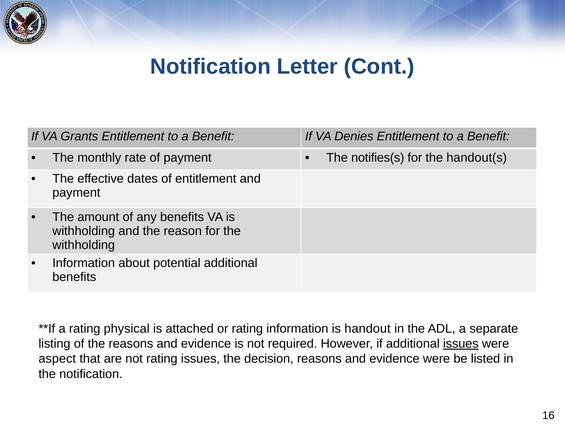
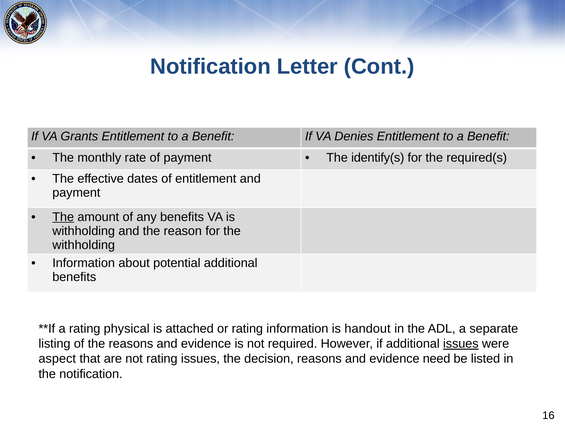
notifies(s: notifies(s -> identify(s (378, 158)
handout(s: handout(s -> required(s (477, 158)
The underline: none -> present (63, 217)
evidence were: were -> need (437, 359)
